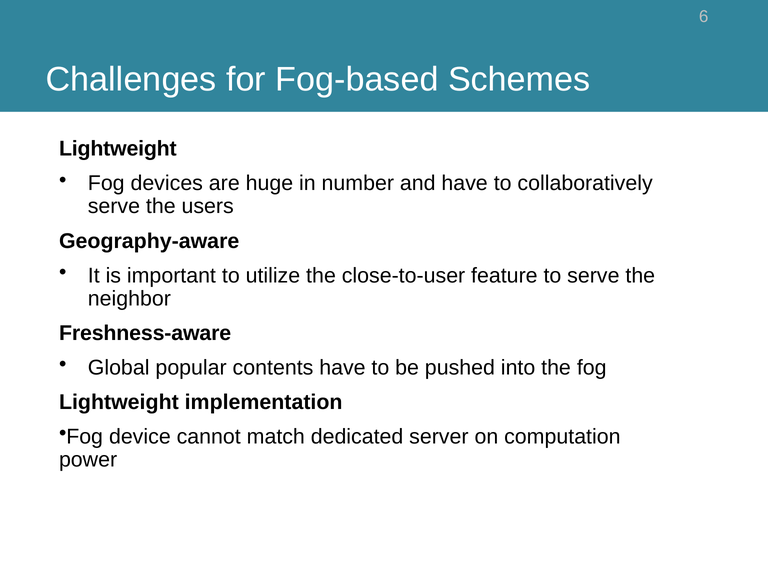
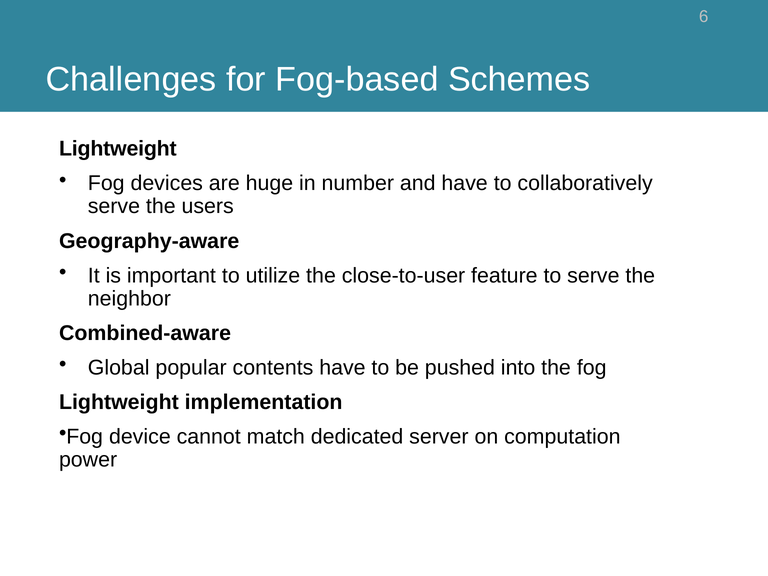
Freshness-aware: Freshness-aware -> Combined-aware (145, 333)
